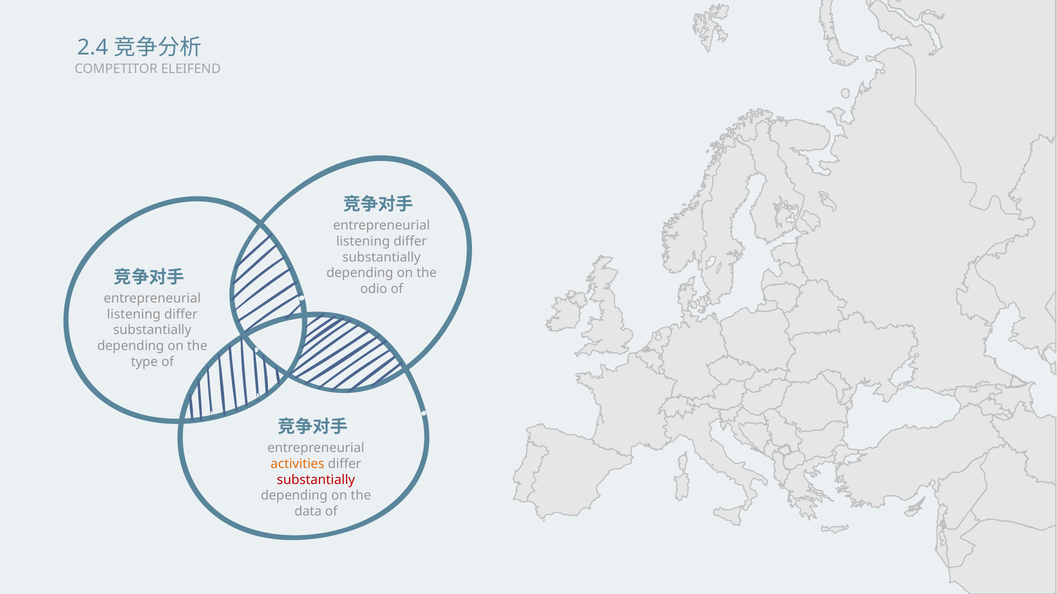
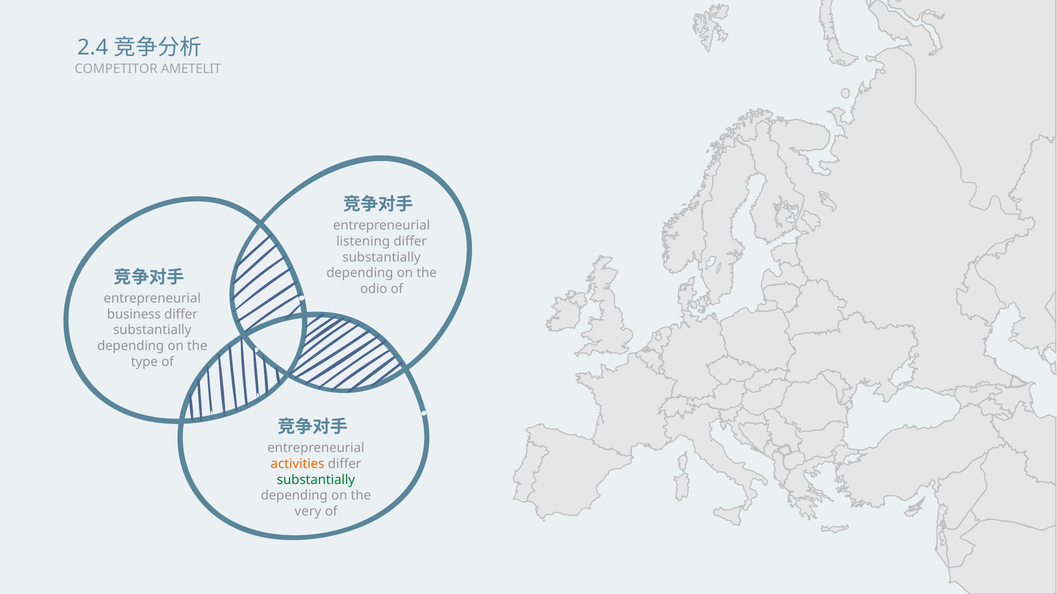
ELEIFEND: ELEIFEND -> AMETELIT (191, 69)
listening: listening -> business (134, 315)
substantially colour: red -> green (316, 480)
data: data -> very (308, 512)
